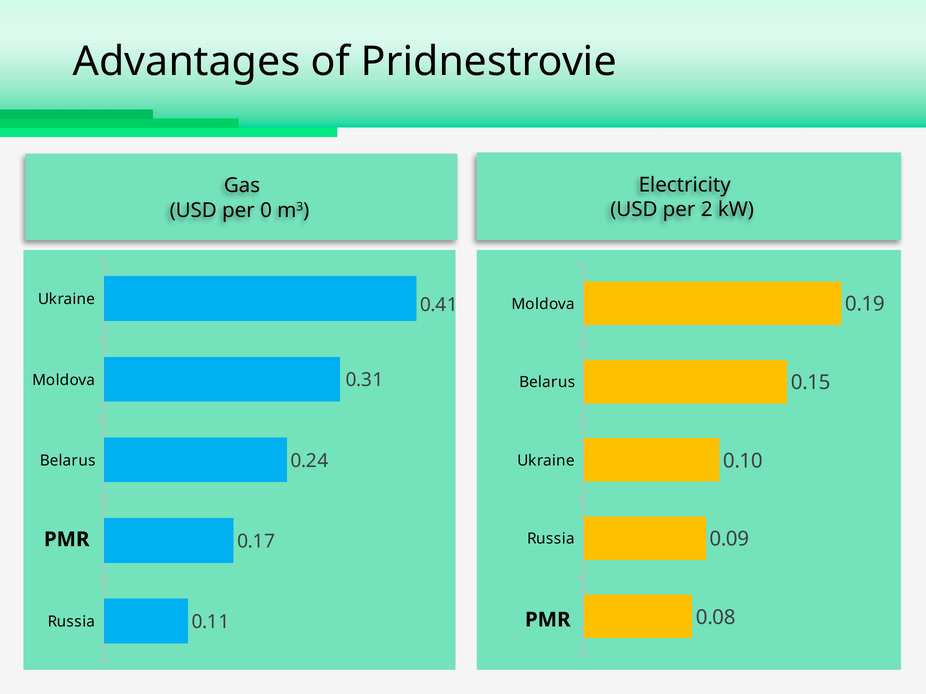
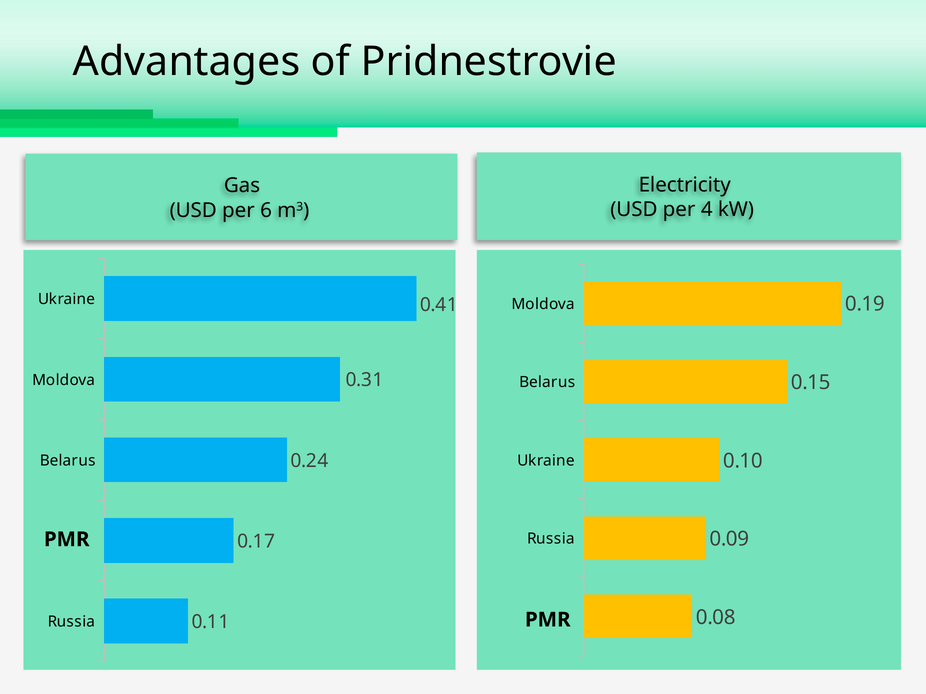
2: 2 -> 4 (707, 210)
0: 0 -> 6 (266, 210)
